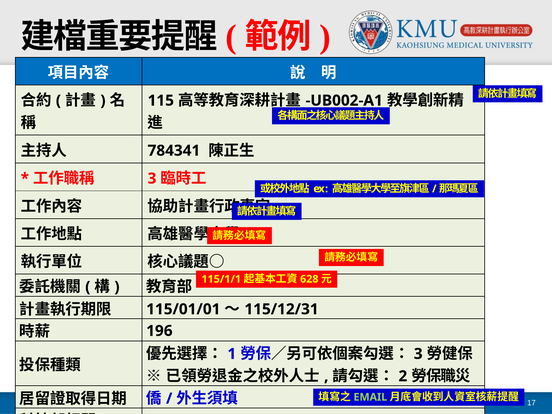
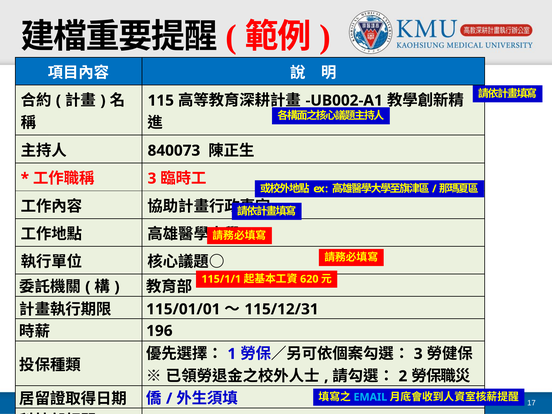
784341: 784341 -> 840073 (174, 151)
628: 628 -> 620 (309, 279)
EMAIL colour: light green -> light blue (370, 397)
